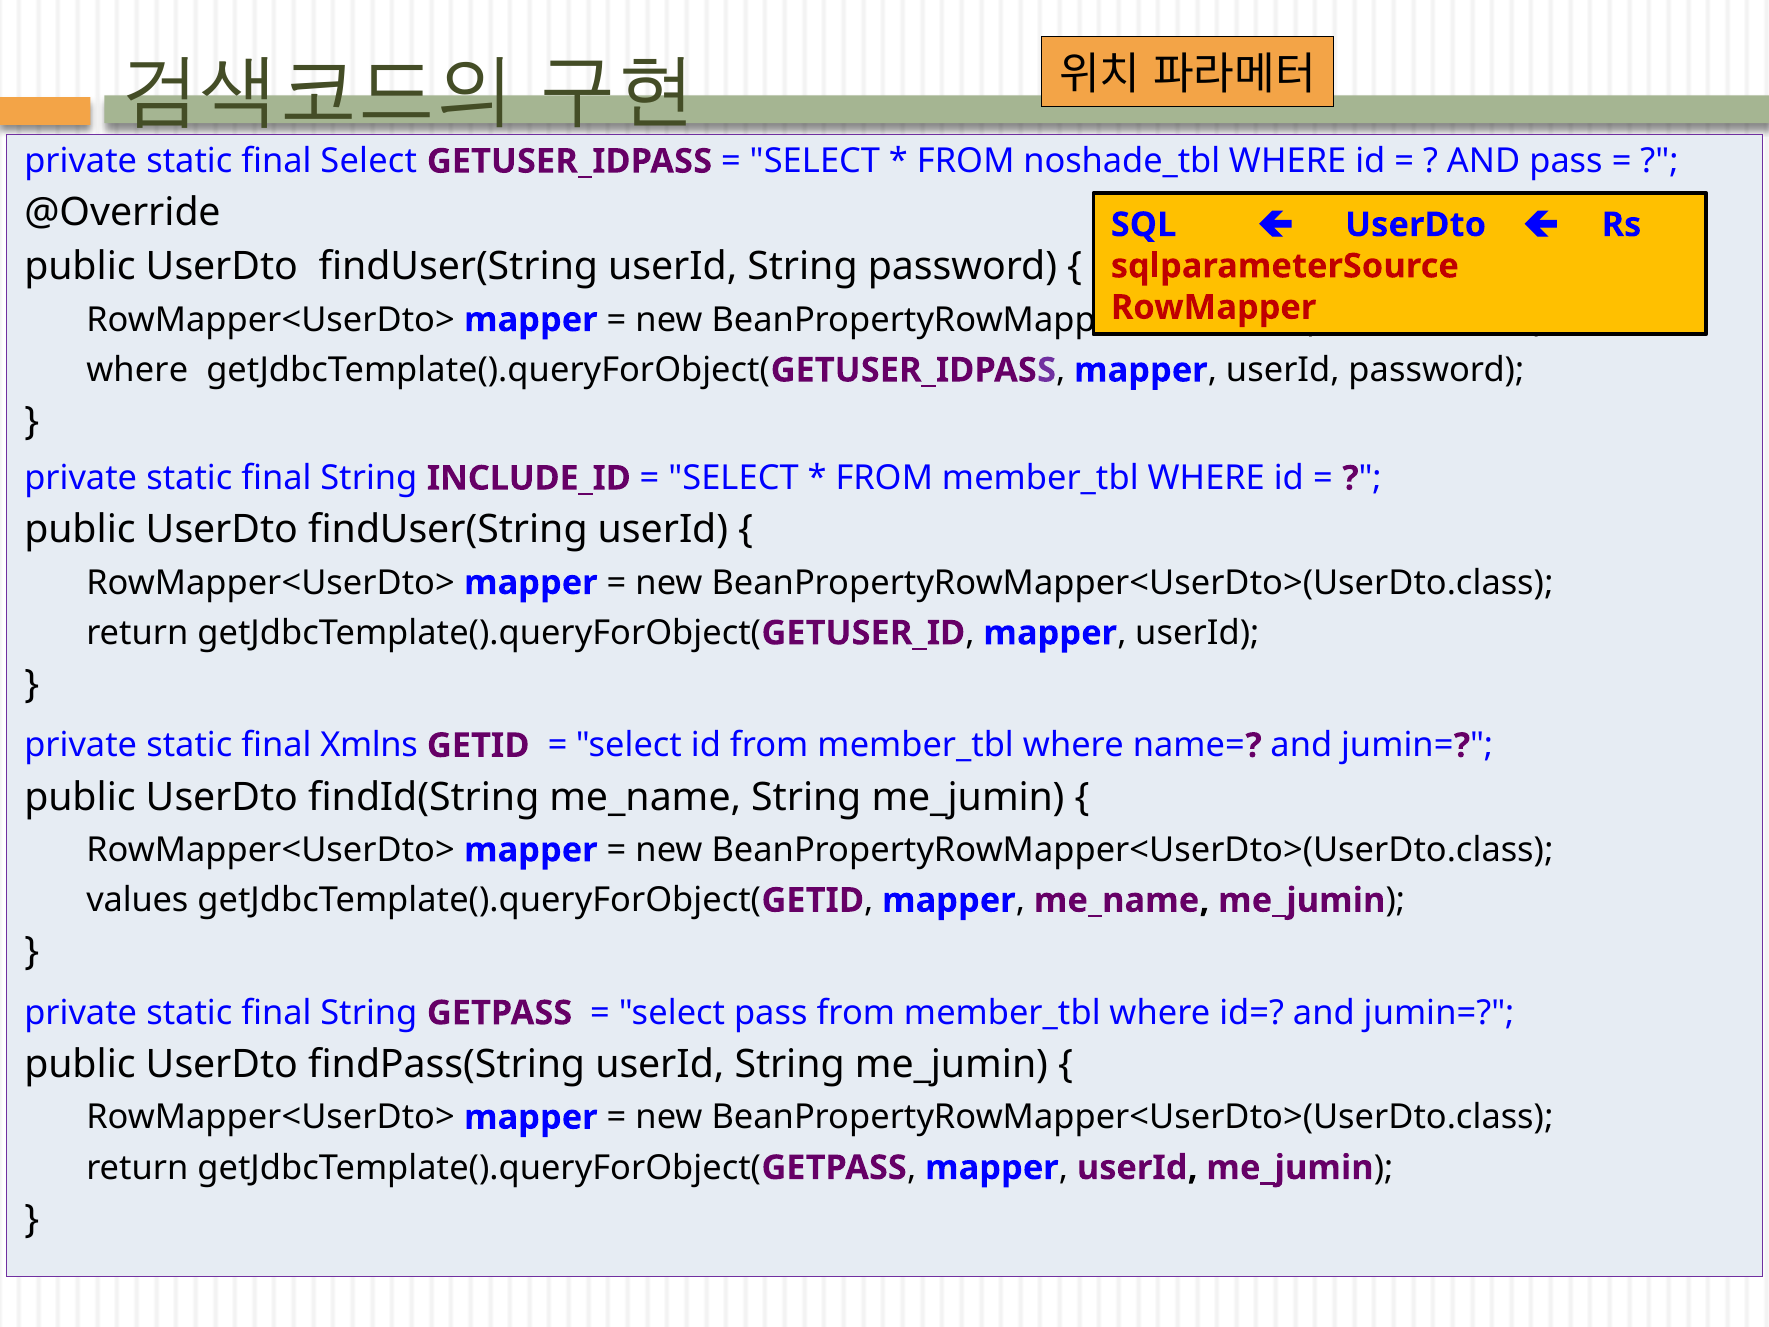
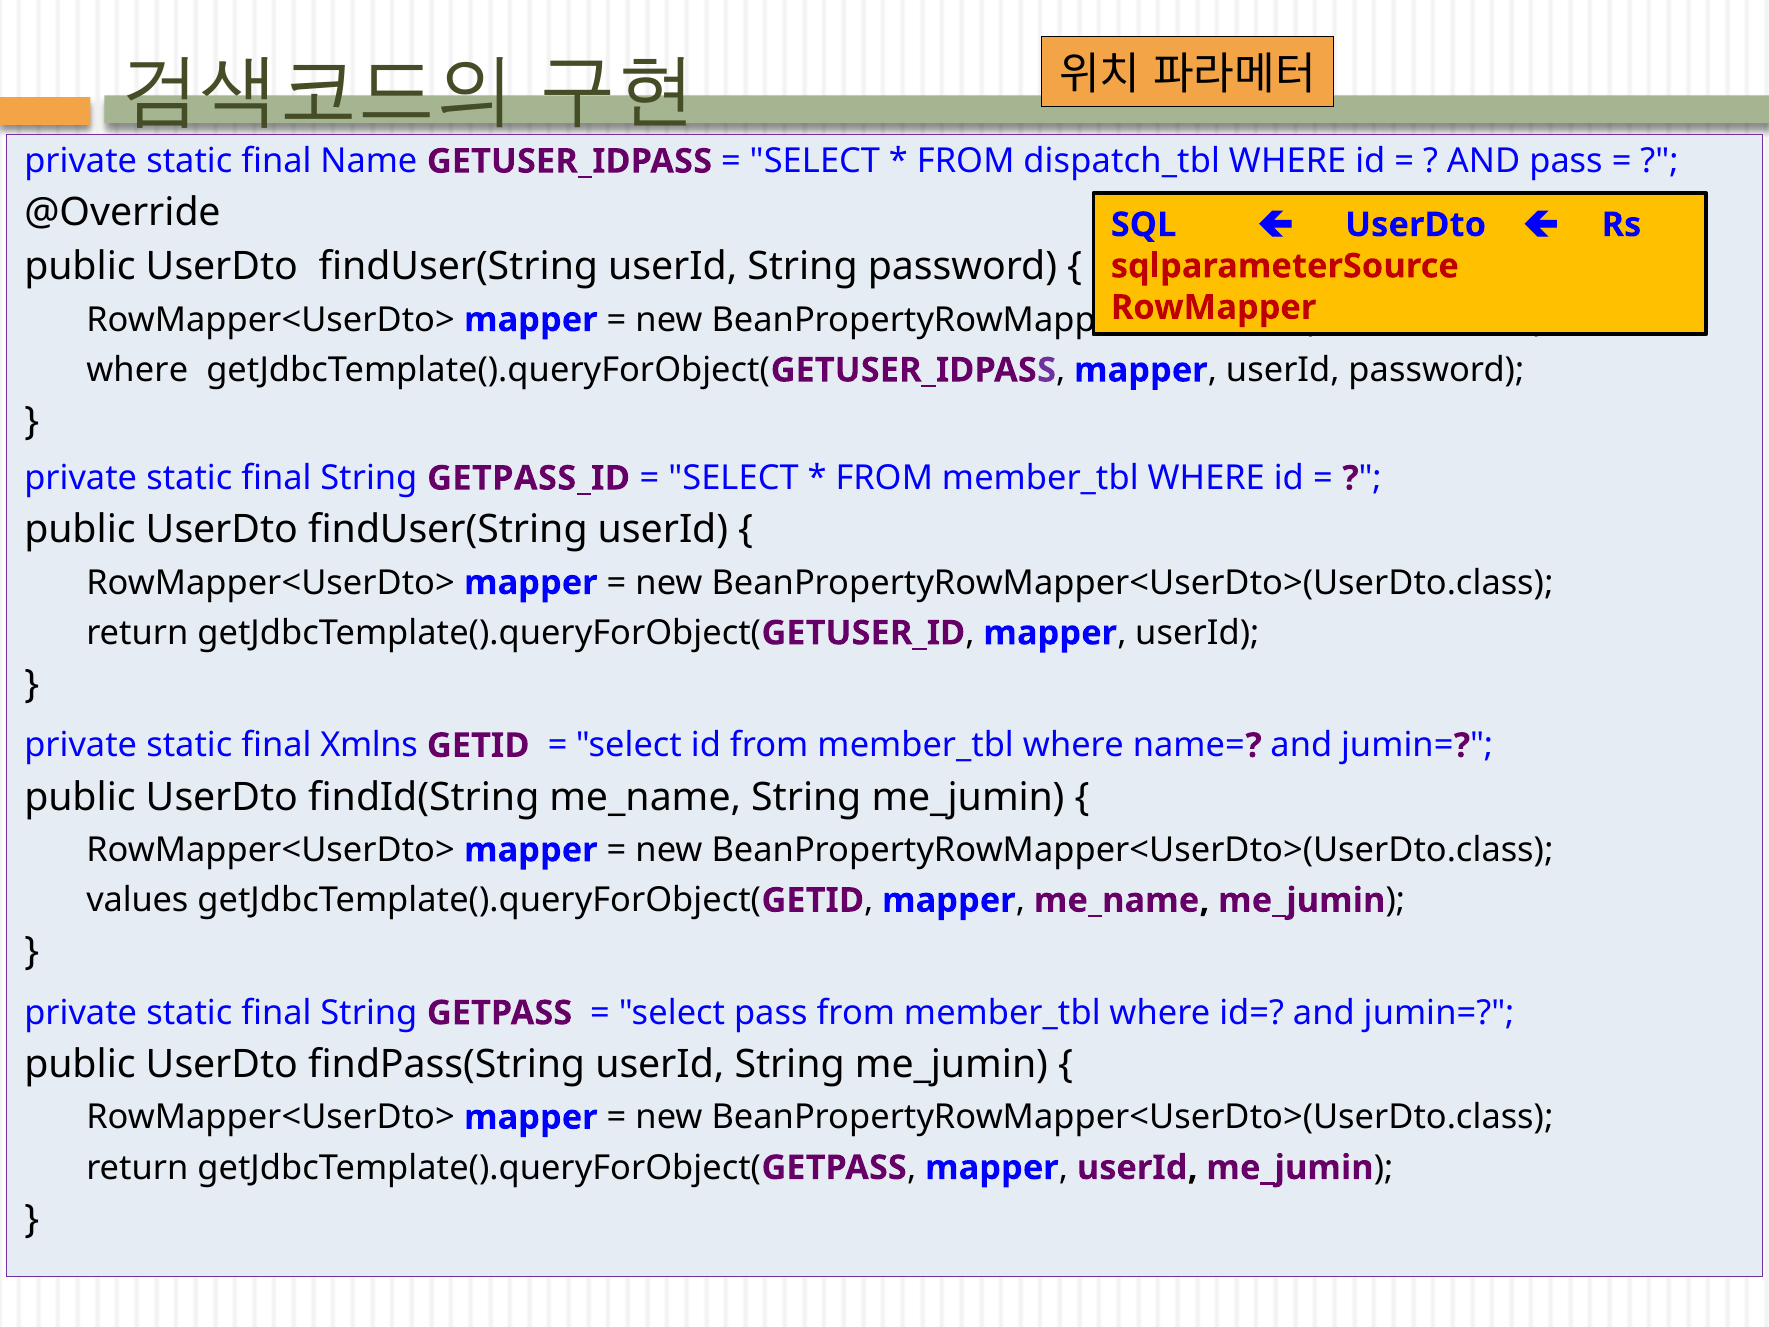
final Select: Select -> Name (369, 161)
noshade_tbl: noshade_tbl -> dispatch_tbl (1122, 161)
INCLUDE_ID: INCLUDE_ID -> GETPASS_ID (529, 478)
